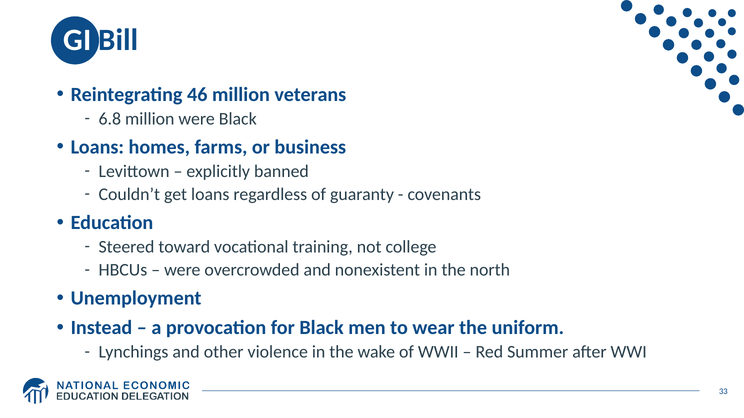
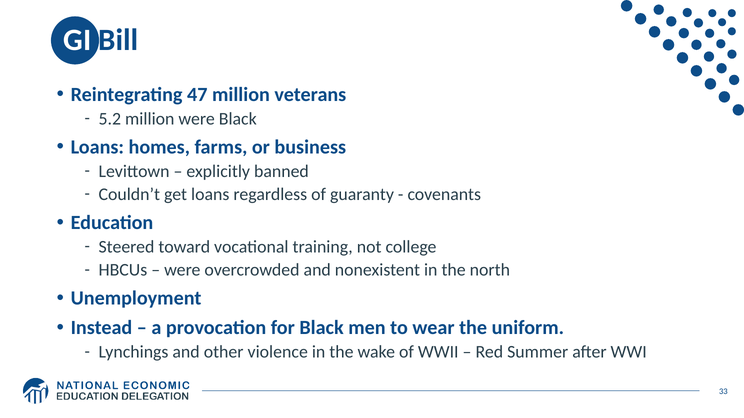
46: 46 -> 47 (197, 94)
6.8: 6.8 -> 5.2 (110, 119)
